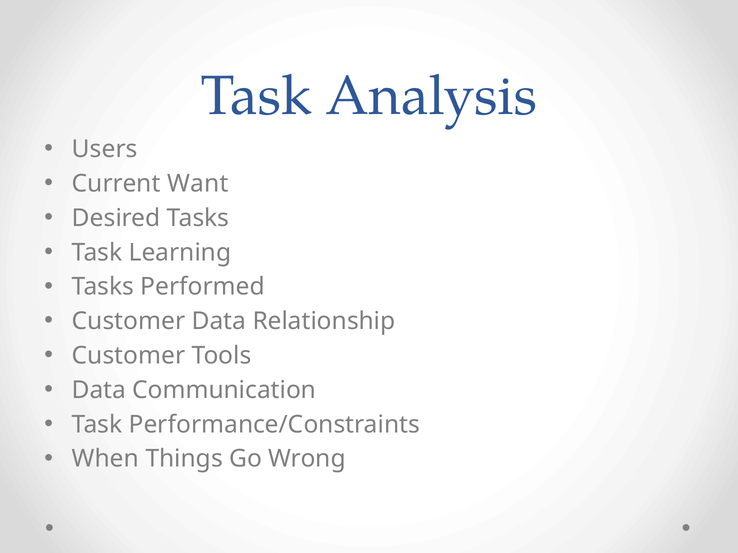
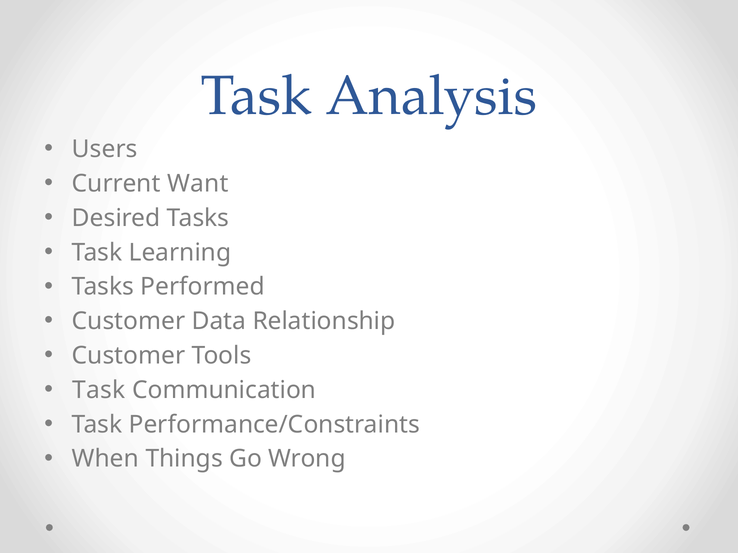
Data: Data -> Task (99, 390)
